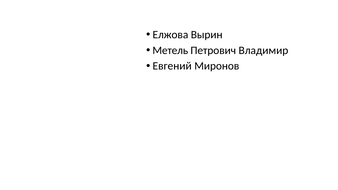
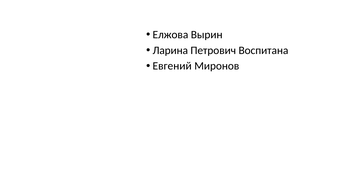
Метель: Метель -> Ларина (170, 50)
Владимир: Владимир -> Воспитана (263, 50)
